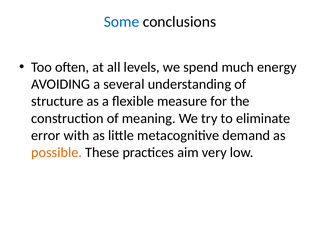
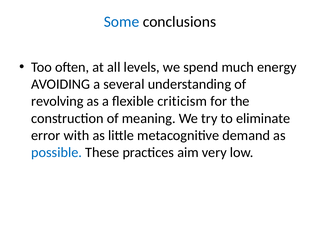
structure: structure -> revolving (57, 101)
measure: measure -> criticism (182, 101)
possible colour: orange -> blue (57, 152)
